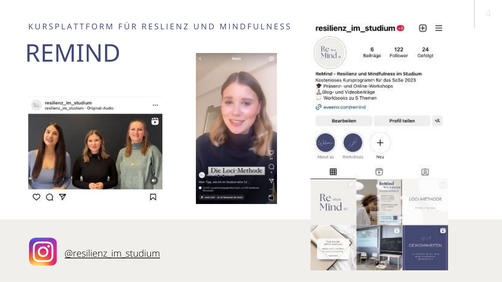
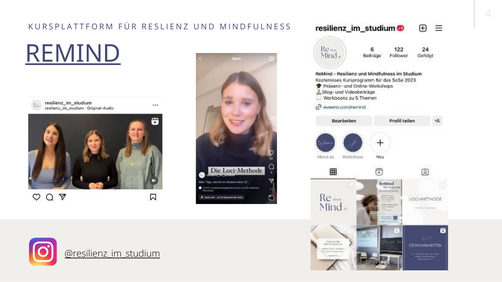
REMIND underline: none -> present (73, 54)
